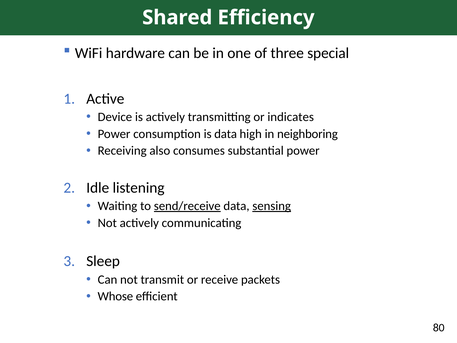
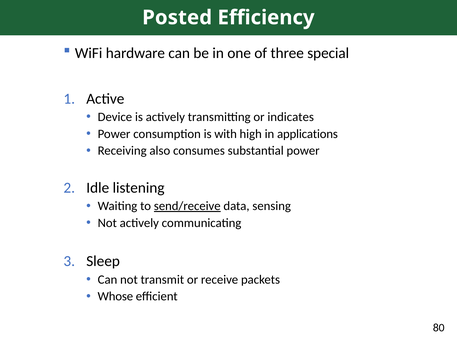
Shared: Shared -> Posted (177, 18)
is data: data -> with (226, 134)
neighboring: neighboring -> applications (307, 134)
sensing underline: present -> none (272, 206)
